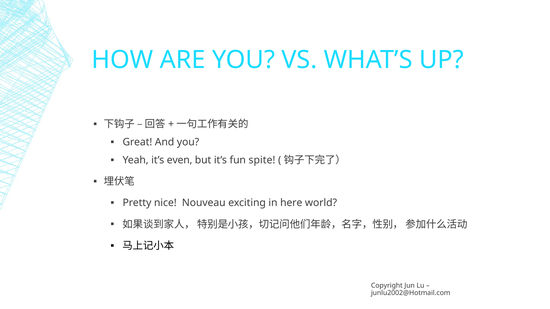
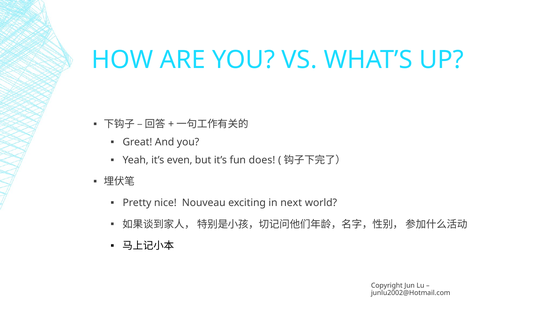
spite: spite -> does (262, 160)
here: here -> next (291, 203)
